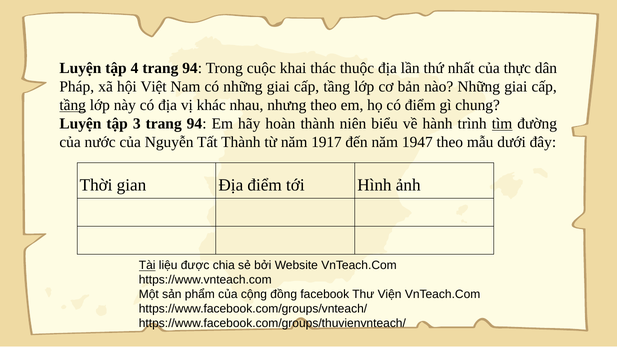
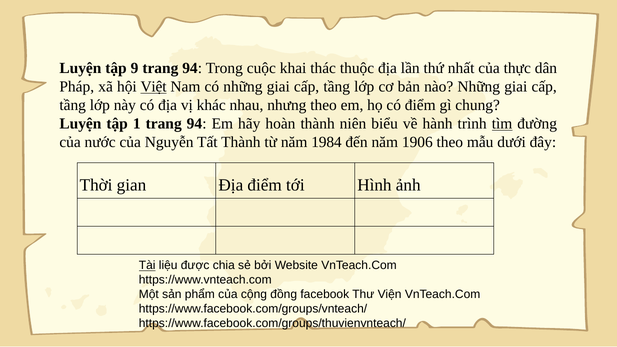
4: 4 -> 9 (135, 68)
Việt underline: none -> present (154, 87)
tầng underline: present -> none (73, 105)
3: 3 -> 1 (137, 124)
1917: 1917 -> 1984 (326, 142)
1947: 1947 -> 1906 (417, 142)
